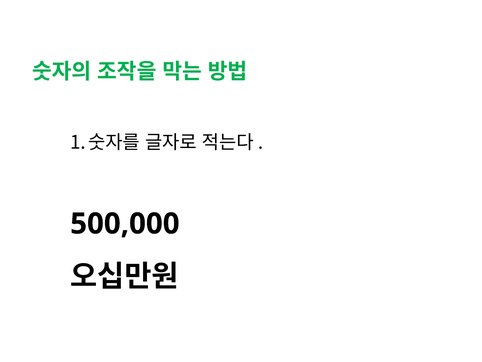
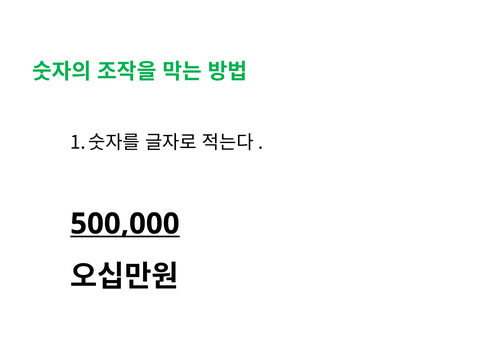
500,000 underline: none -> present (125, 224)
